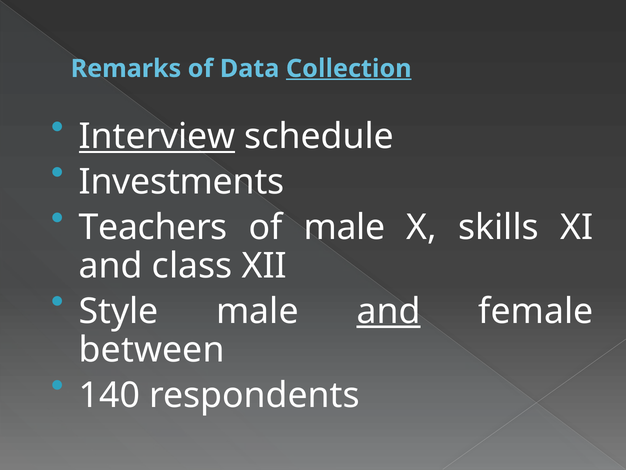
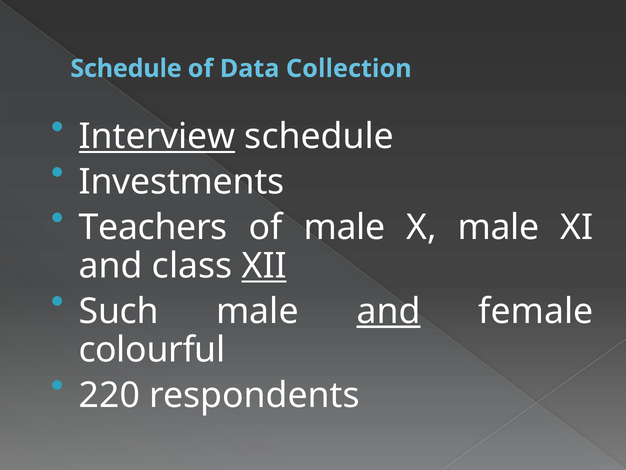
Remarks: Remarks -> Schedule (126, 69)
Collection underline: present -> none (349, 69)
X skills: skills -> male (499, 227)
XII underline: none -> present (264, 266)
Style: Style -> Such (119, 311)
between: between -> colourful (152, 350)
140: 140 -> 220 (109, 395)
